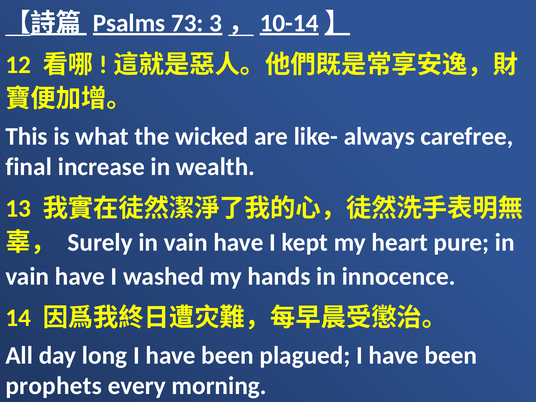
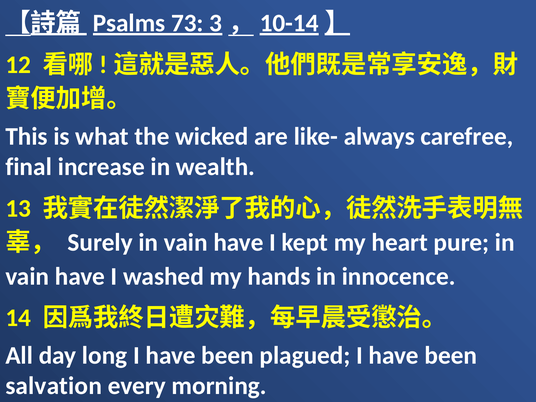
prophets: prophets -> salvation (54, 386)
